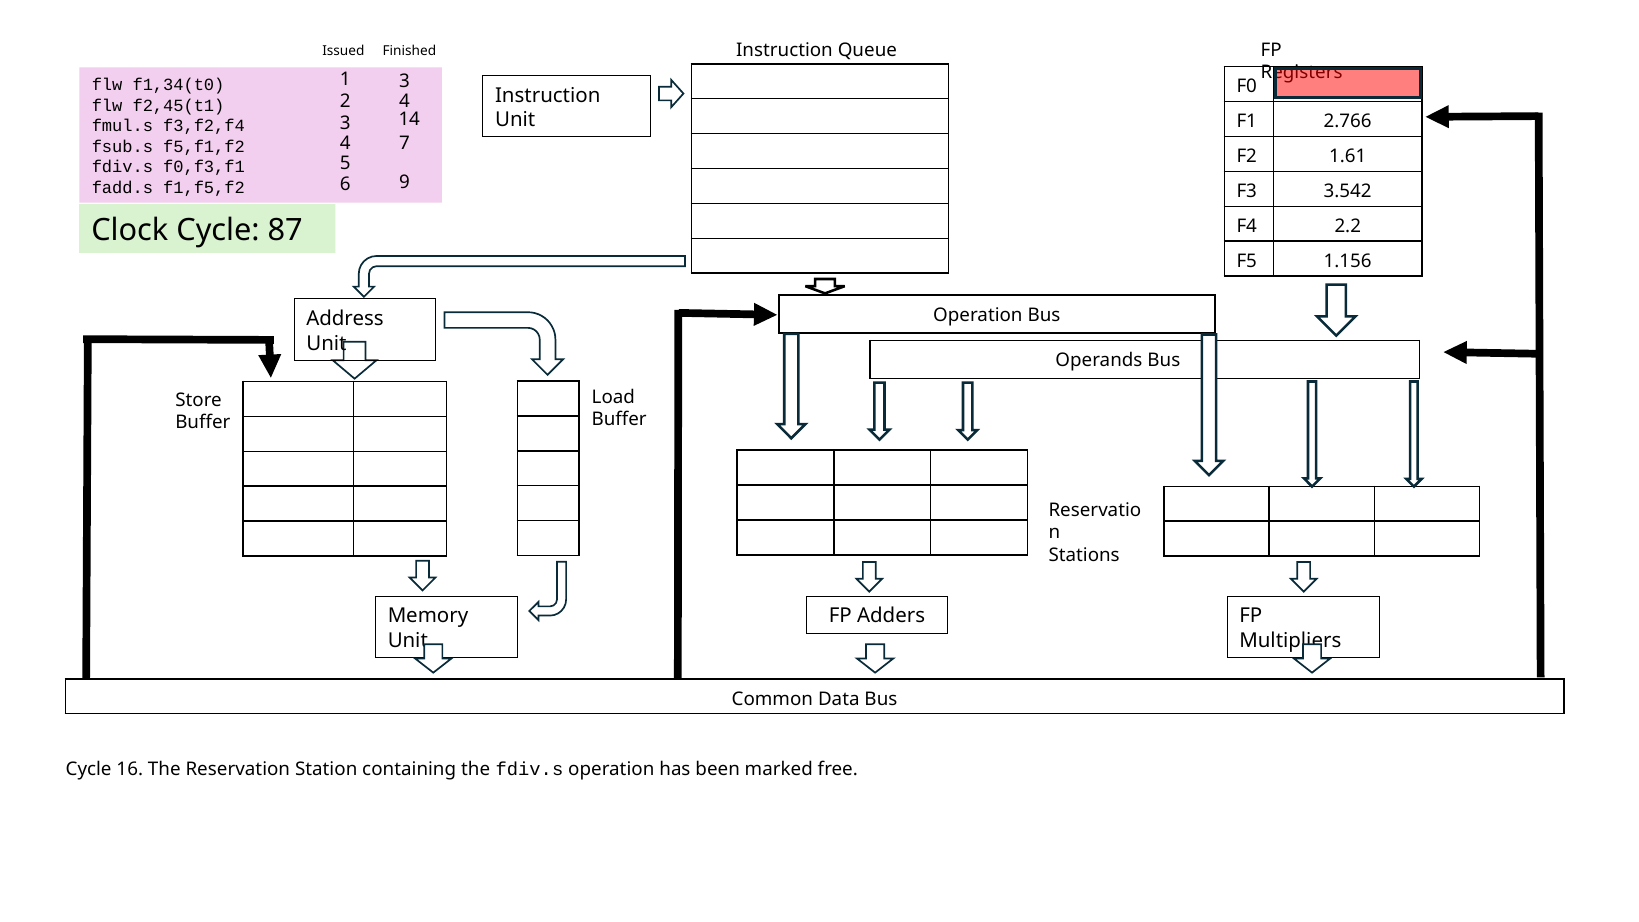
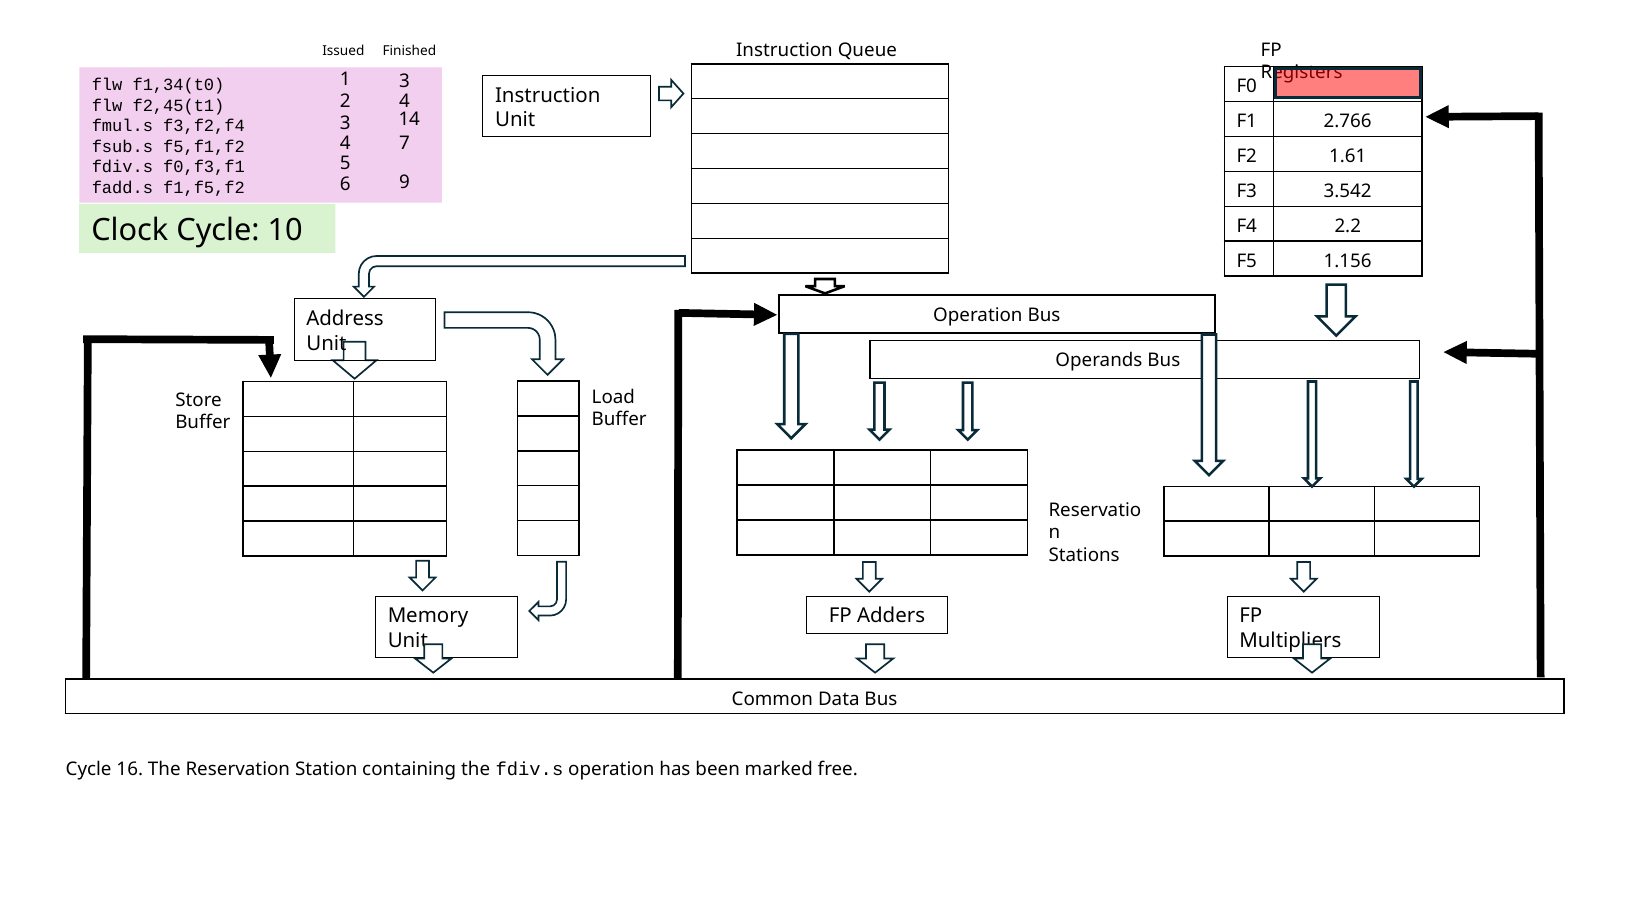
87: 87 -> 10 (285, 230)
